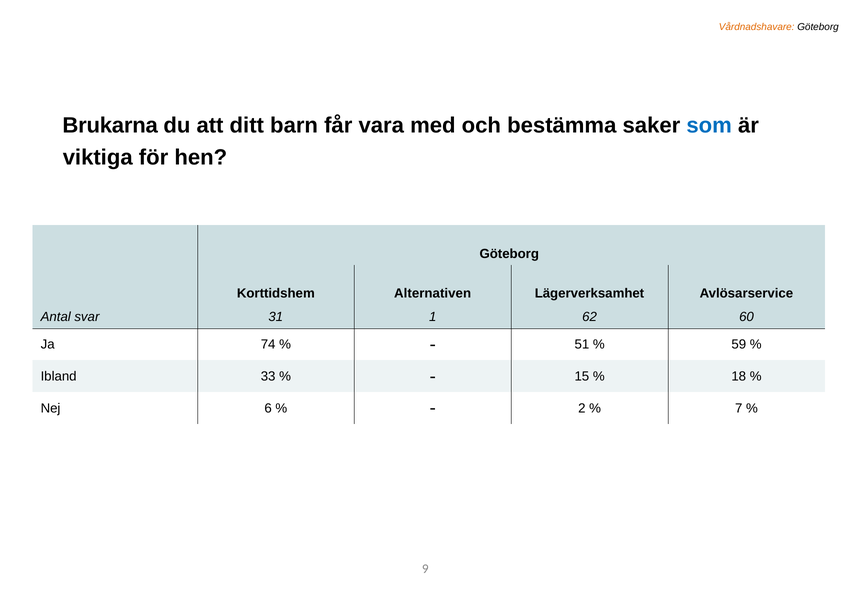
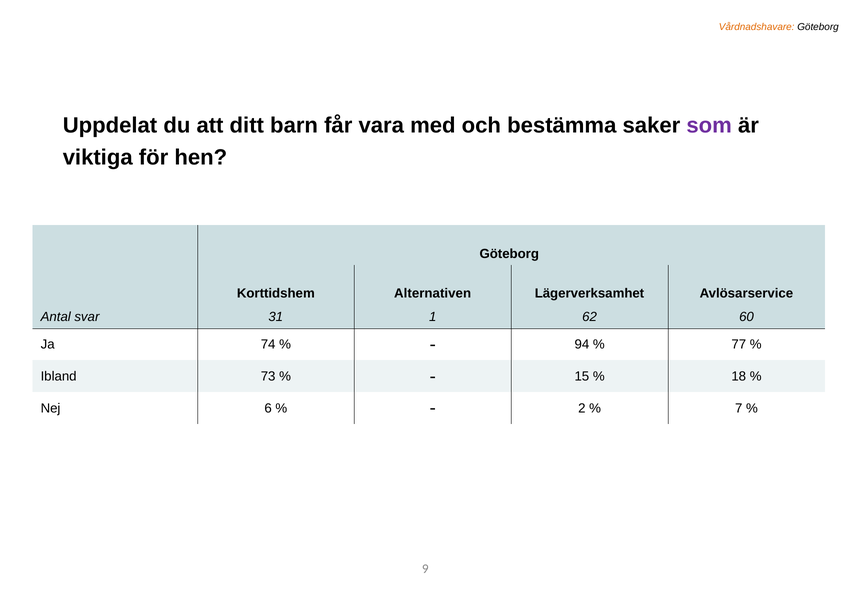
Brukarna: Brukarna -> Uppdelat (110, 125)
som colour: blue -> purple (709, 125)
51: 51 -> 94 (582, 345)
59: 59 -> 77 (739, 345)
33: 33 -> 73 (268, 376)
